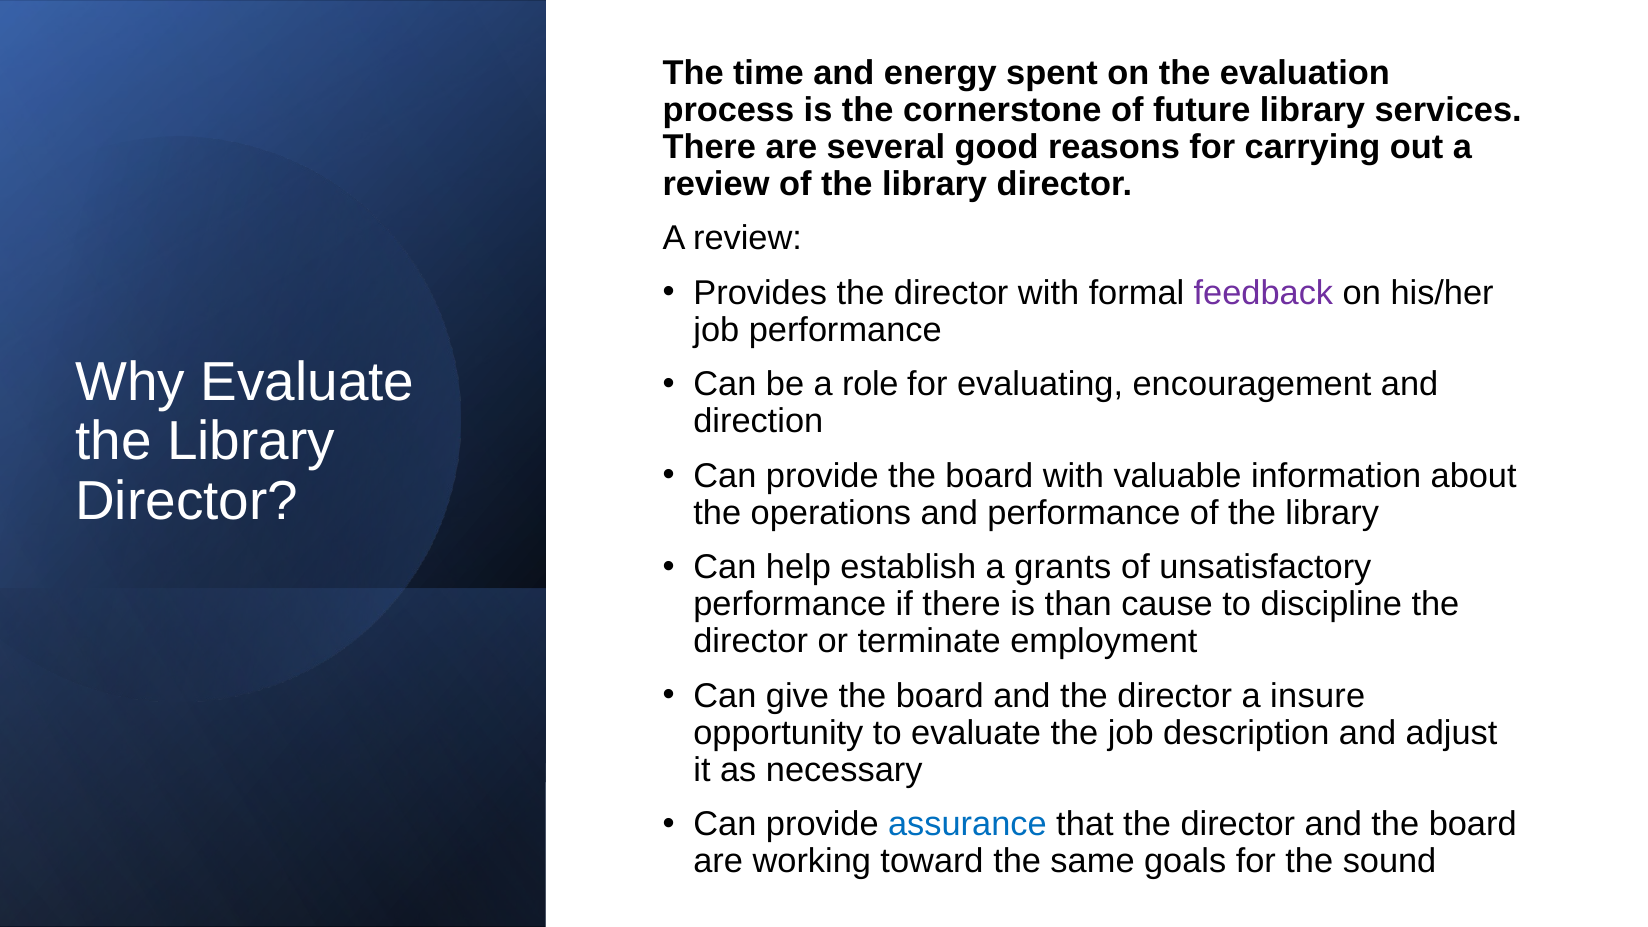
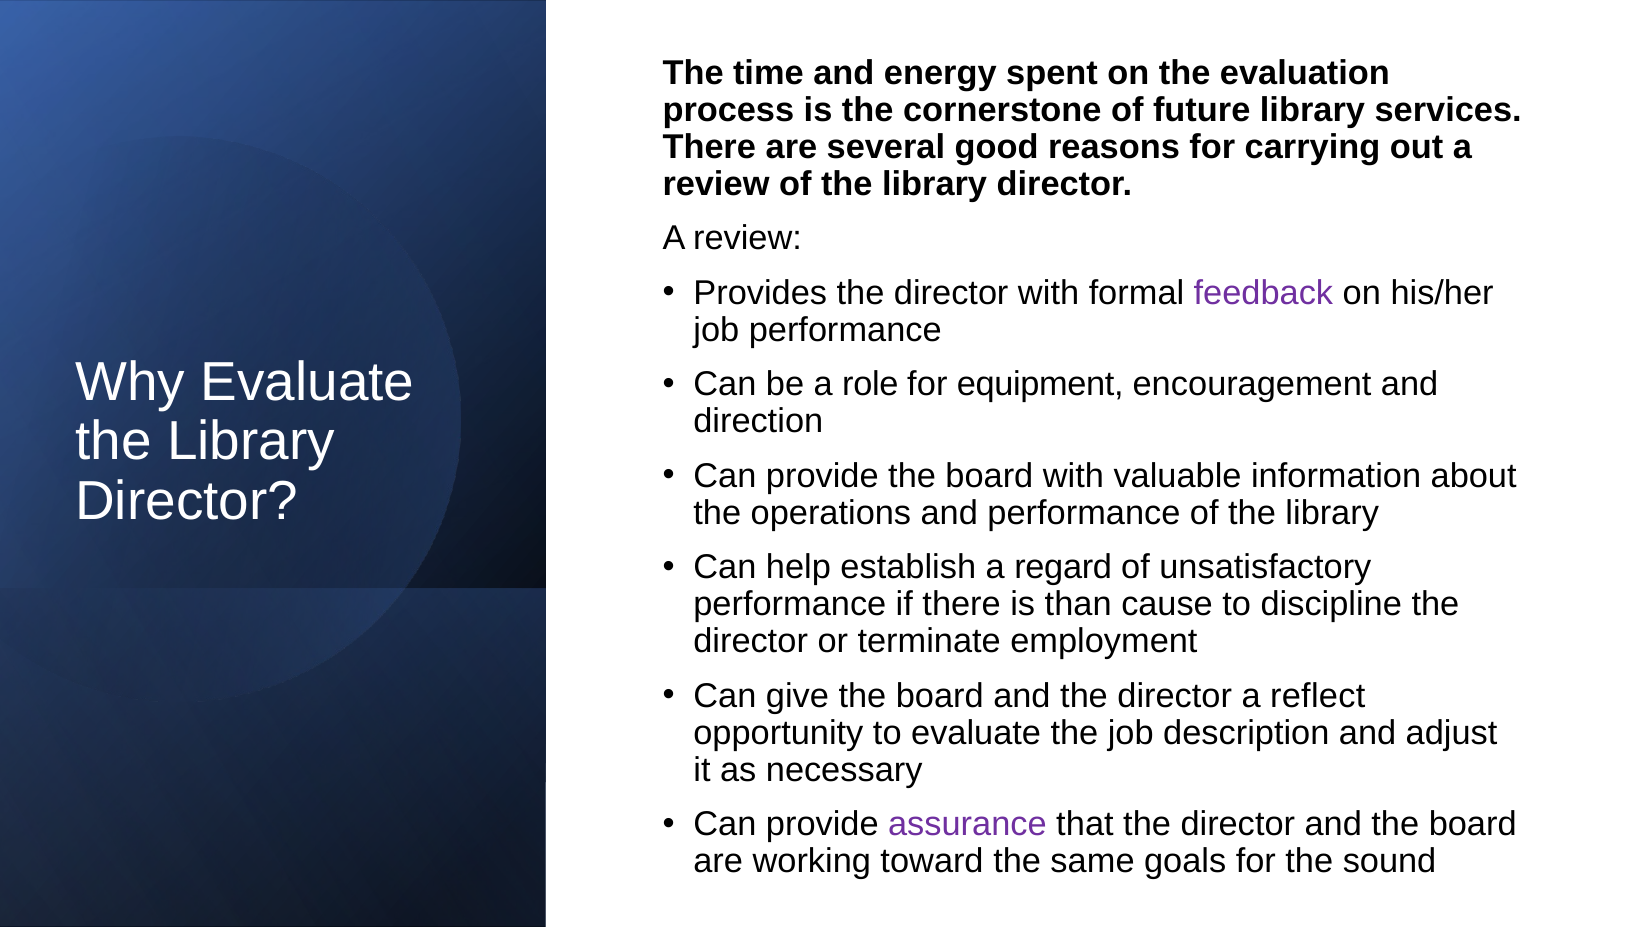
evaluating: evaluating -> equipment (1040, 384)
grants: grants -> regard (1063, 567)
insure: insure -> reflect (1318, 696)
assurance colour: blue -> purple (967, 824)
